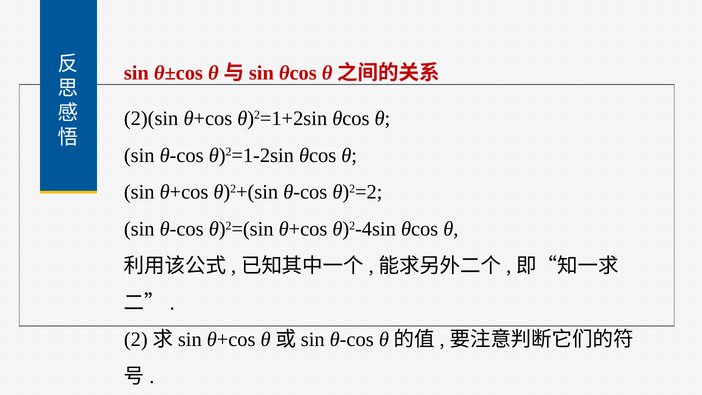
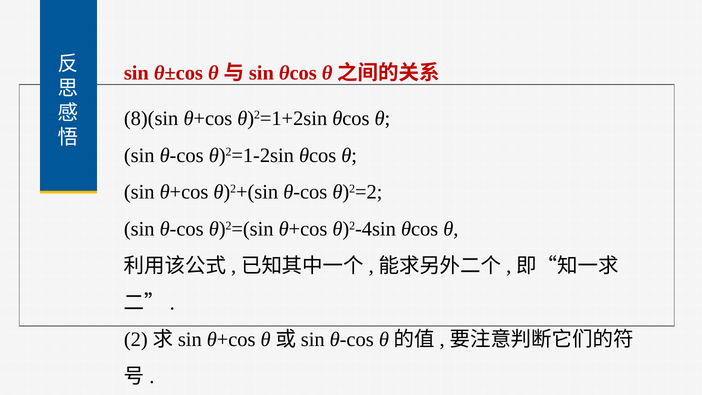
2)(sin: 2)(sin -> 8)(sin (151, 118)
